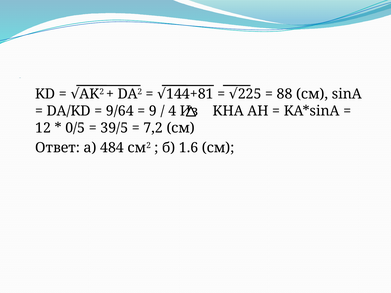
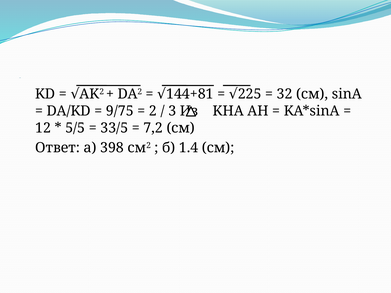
88: 88 -> 32 (285, 94)
9/64: 9/64 -> 9/75 (120, 111)
9: 9 -> 2 (153, 111)
4: 4 -> 3 (172, 111)
0/5: 0/5 -> 5/5 (75, 128)
39/5: 39/5 -> 33/5 (114, 128)
484: 484 -> 398 (112, 148)
1.6: 1.6 -> 1.4 (189, 148)
